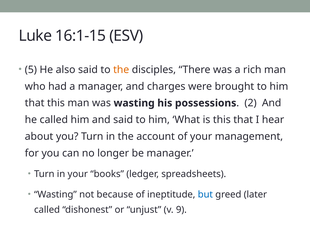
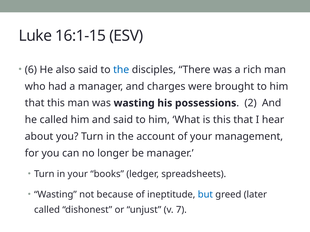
5: 5 -> 6 (31, 70)
the colour: orange -> blue (121, 70)
9: 9 -> 7 (181, 210)
